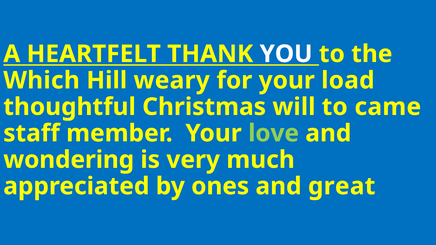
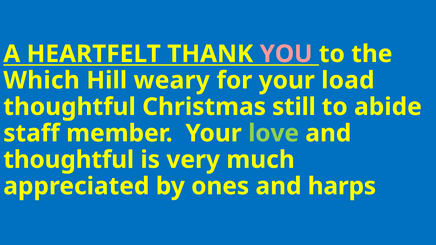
YOU colour: white -> pink (286, 54)
will: will -> still (294, 107)
came: came -> abide (388, 107)
wondering: wondering -> thoughtful (69, 160)
great: great -> harps (342, 186)
